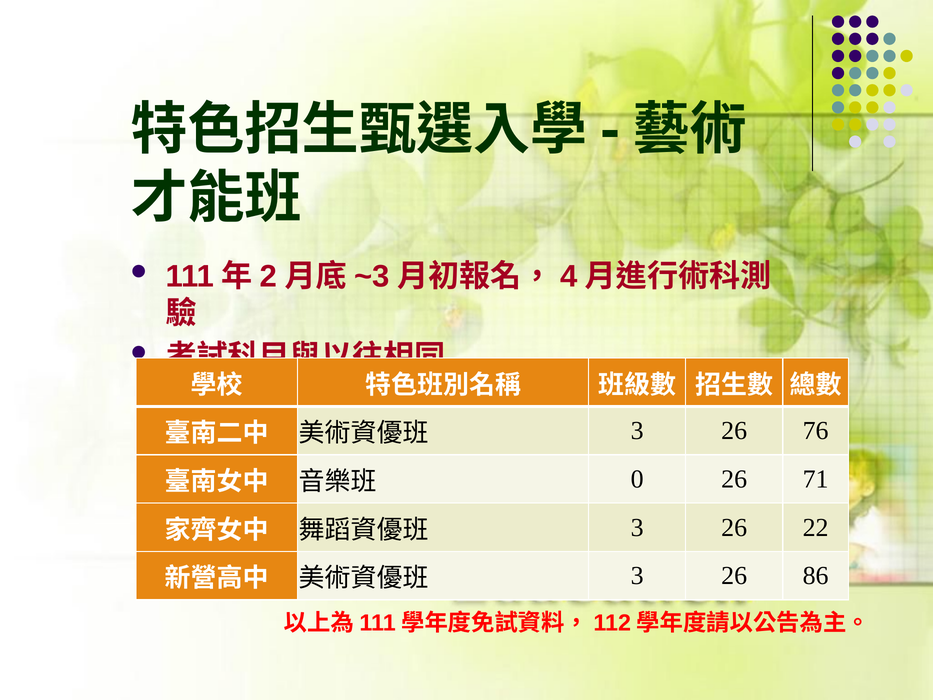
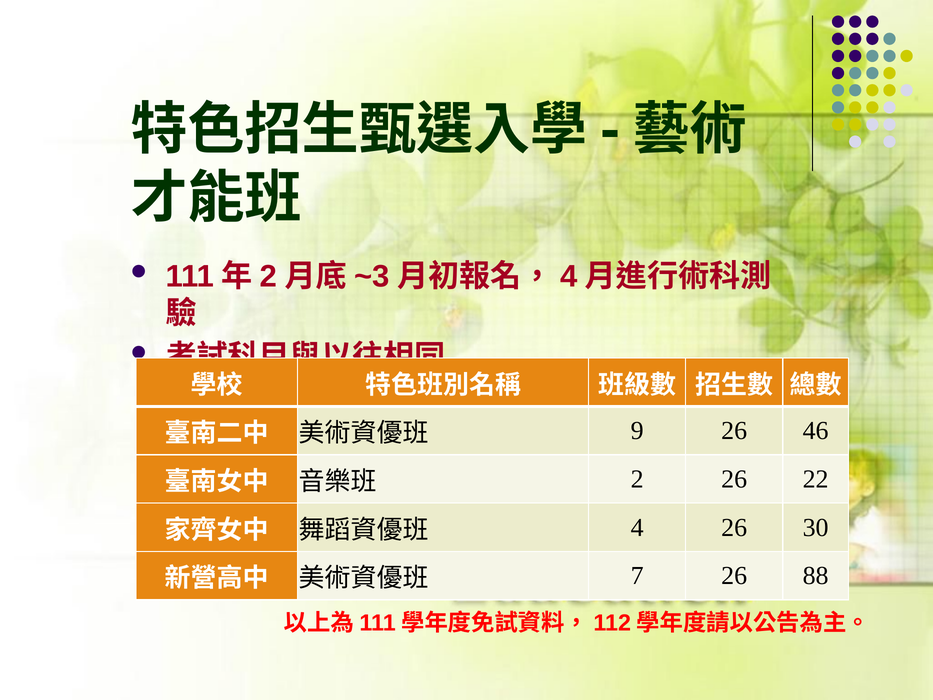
3: 3 -> 9 (637, 431)
76: 76 -> 46 (816, 431)
0: 0 -> 2 (637, 479)
71: 71 -> 22 (816, 479)
3: 3 -> 4 (637, 527)
22: 22 -> 30 (816, 527)
3: 3 -> 7 (637, 576)
86: 86 -> 88 (816, 576)
